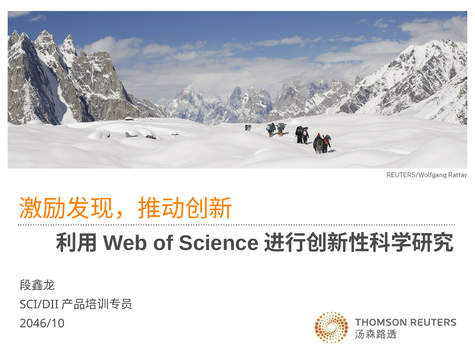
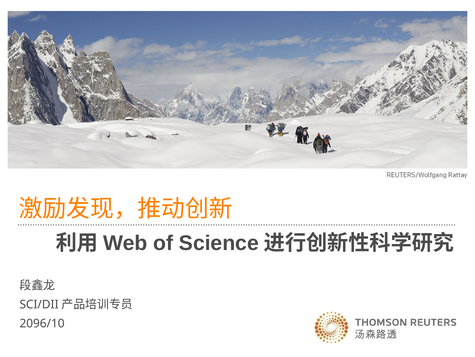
2046/10: 2046/10 -> 2096/10 (42, 323)
